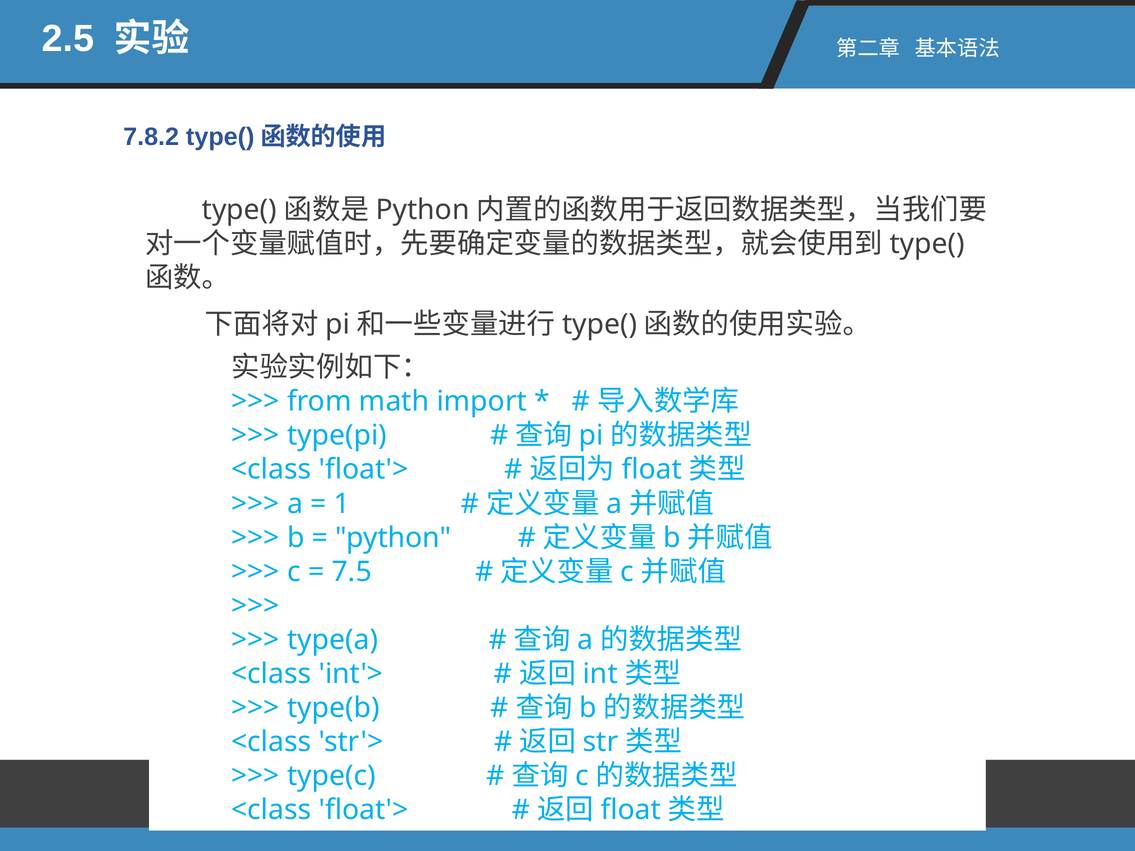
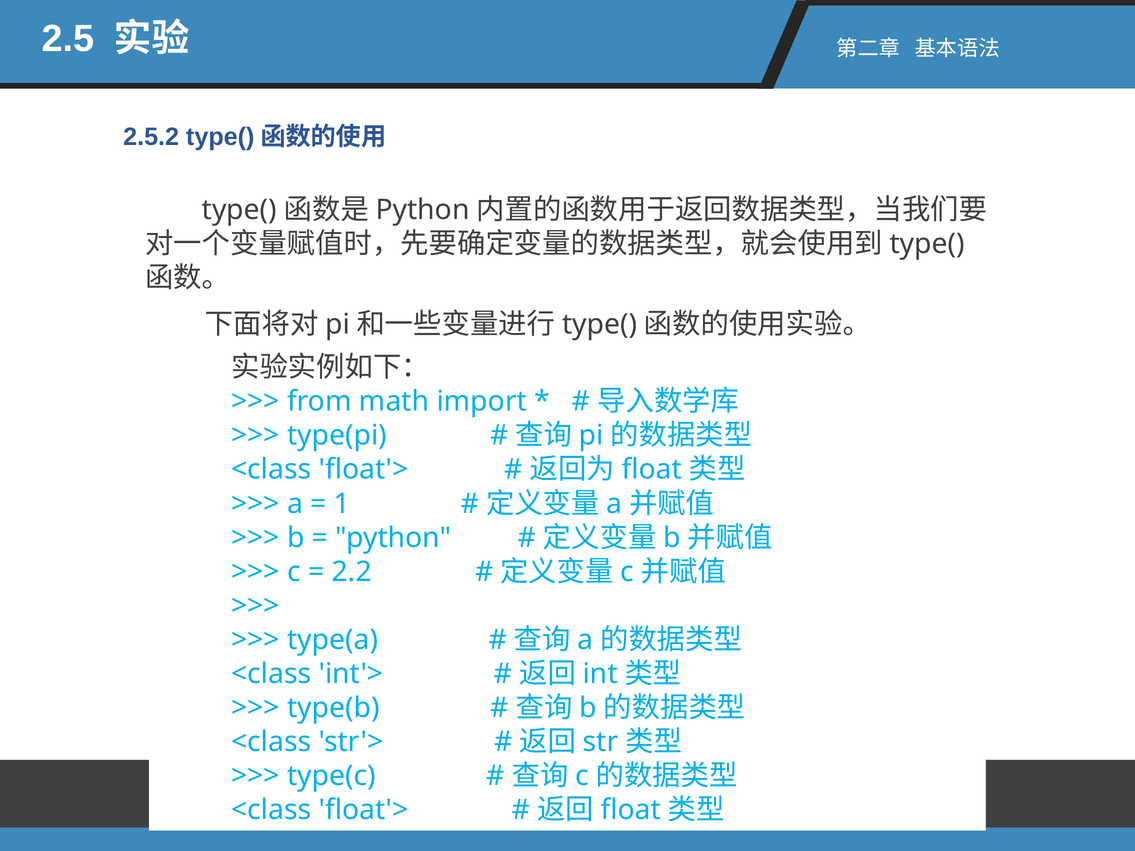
7.8.2: 7.8.2 -> 2.5.2 (151, 137)
7.5: 7.5 -> 2.2 (352, 572)
